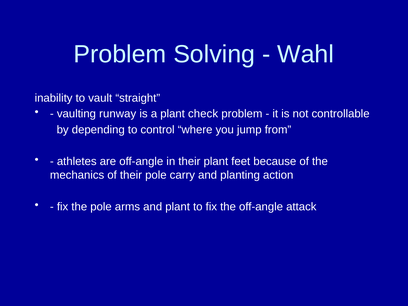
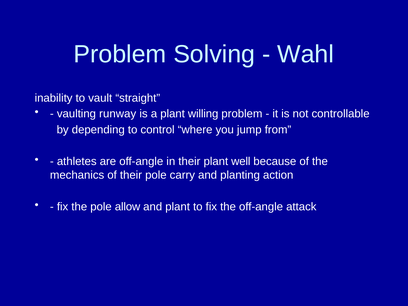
check: check -> willing (203, 114)
feet: feet -> well (241, 162)
arms: arms -> allow (128, 207)
